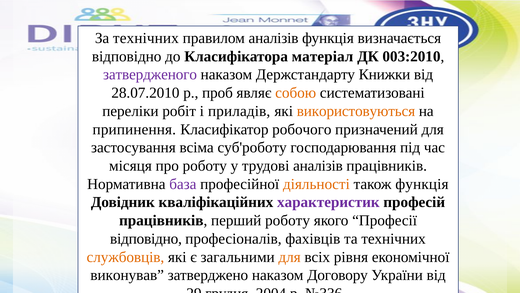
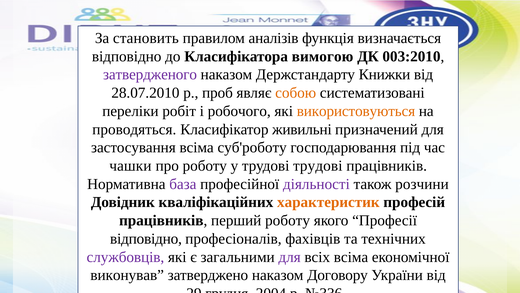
За технічних: технічних -> становить (146, 38)
матеріал: матеріал -> вимогою (323, 56)
приладів: приладів -> робочого (239, 111)
припинення: припинення -> проводяться (134, 129)
робочого: робочого -> живильні (302, 129)
місяця: місяця -> чашки (130, 166)
трудові аналізів: аналізів -> трудові (318, 166)
діяльності colour: orange -> purple (316, 184)
також функція: функція -> розчини (422, 184)
характеристик colour: purple -> orange (328, 202)
службовців colour: orange -> purple (125, 257)
для colour: orange -> purple (290, 257)
всіх рівня: рівня -> всіма (351, 257)
